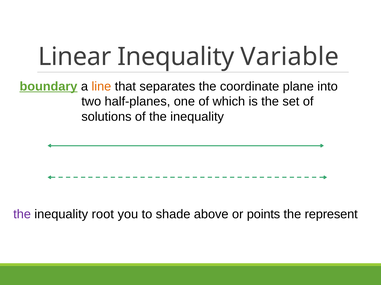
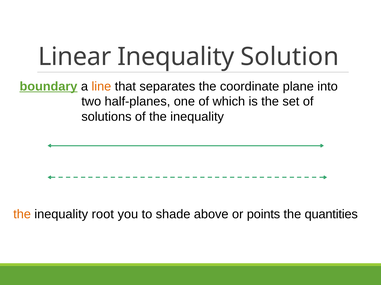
Variable: Variable -> Solution (290, 57)
the colour: purple -> orange (22, 215)
represent: represent -> quantities (331, 215)
